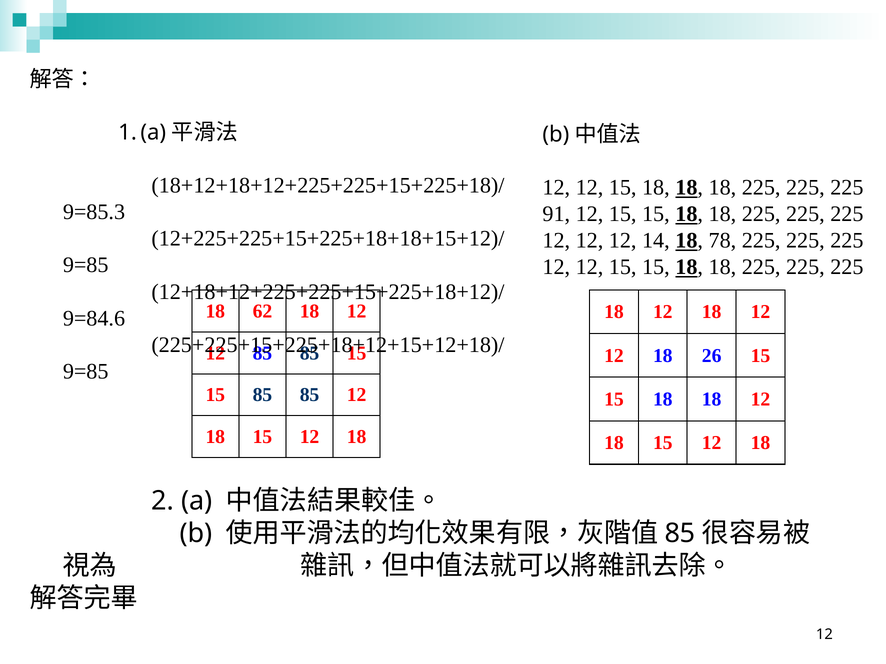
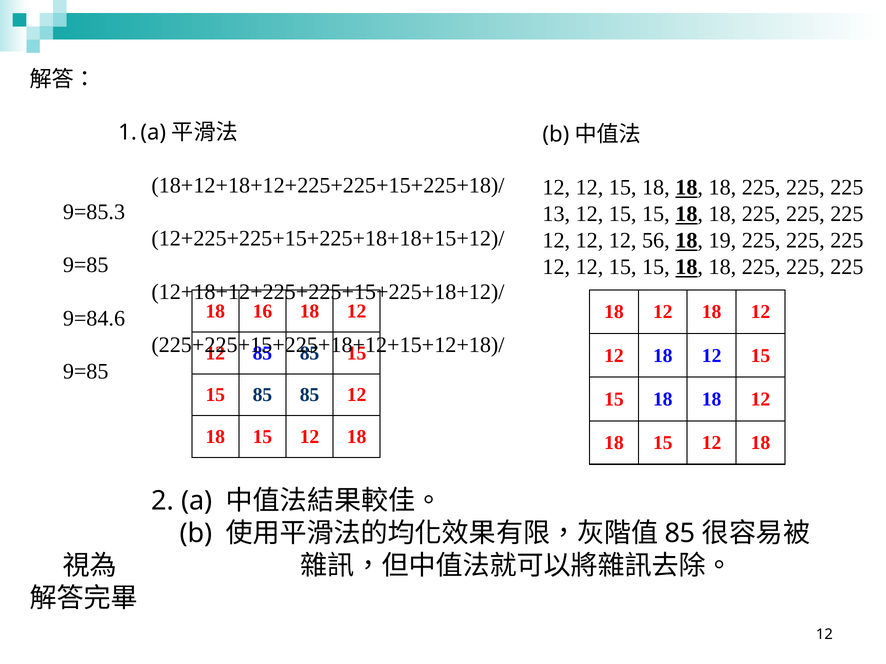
91: 91 -> 13 (556, 214)
14: 14 -> 56 (656, 241)
78: 78 -> 19 (722, 241)
62: 62 -> 16 (262, 311)
26: 26 -> 12 (712, 356)
